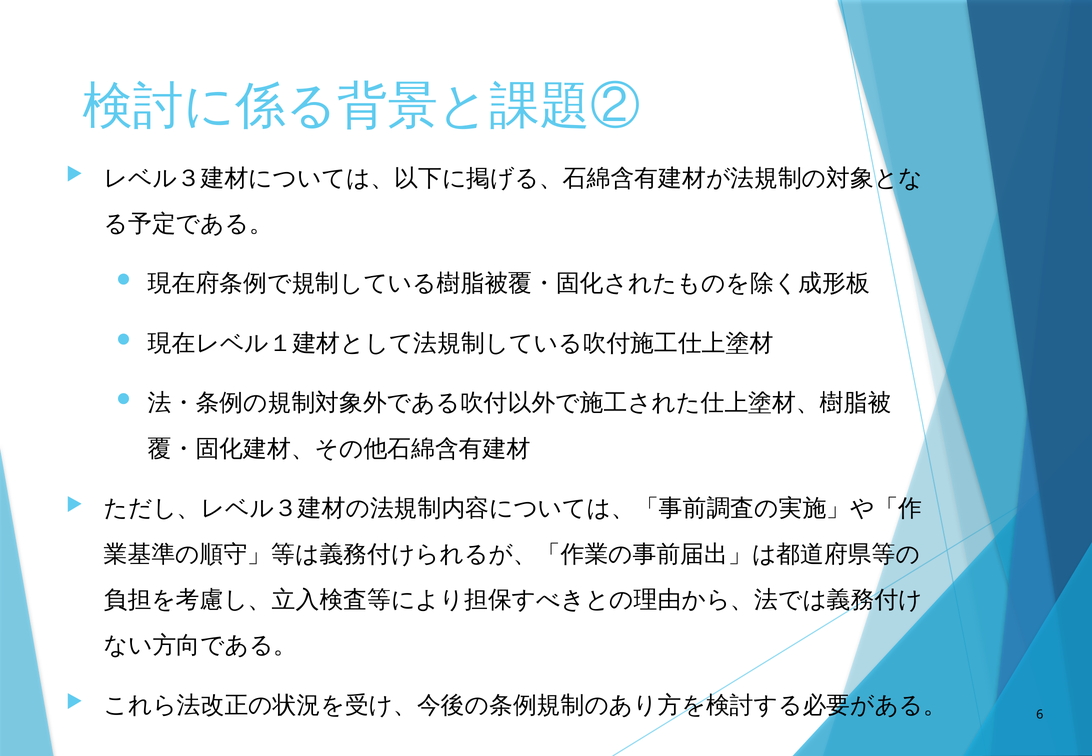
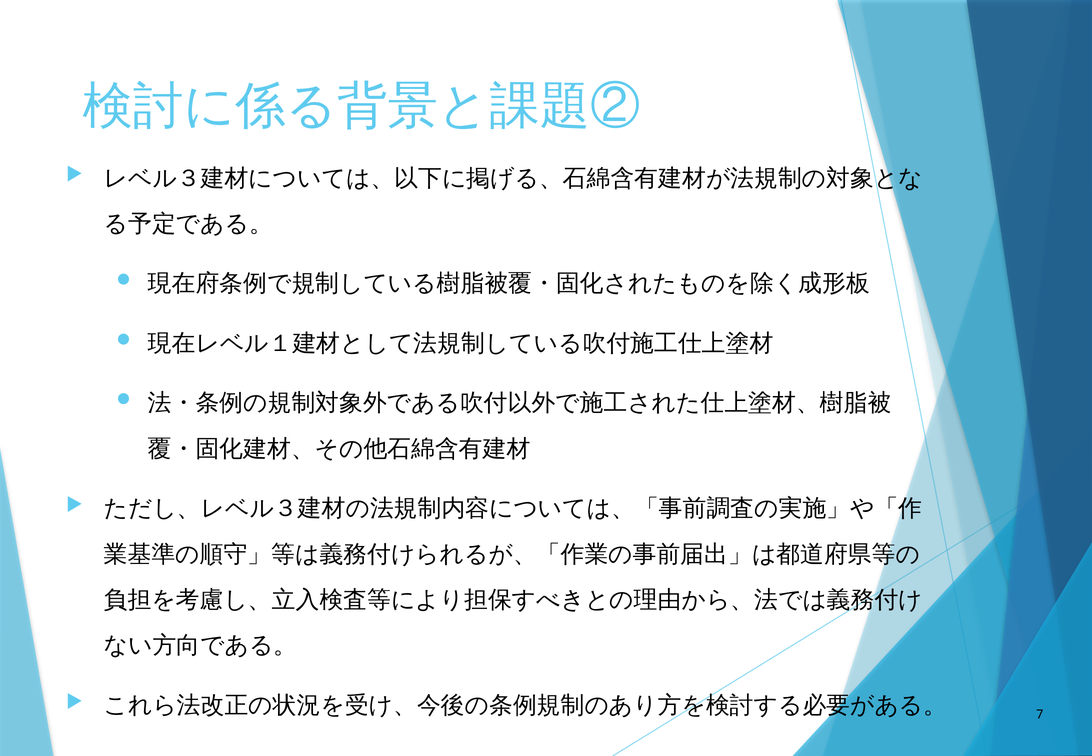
6: 6 -> 7 (1040, 714)
